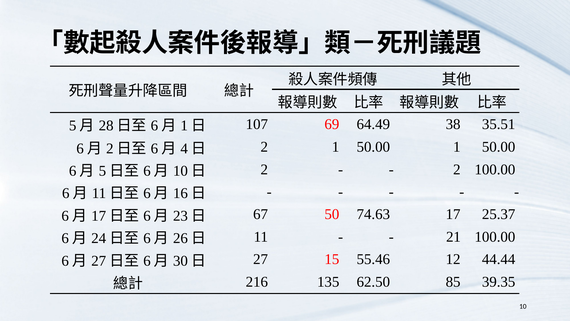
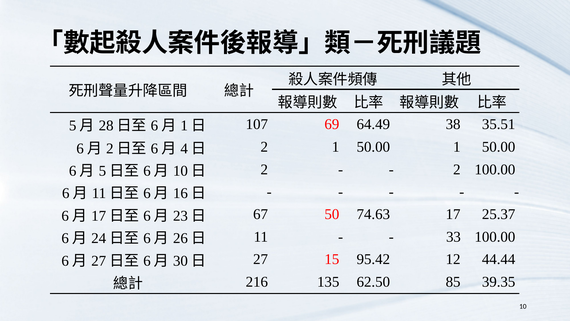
21: 21 -> 33 (453, 237)
55.46: 55.46 -> 95.42 (373, 259)
